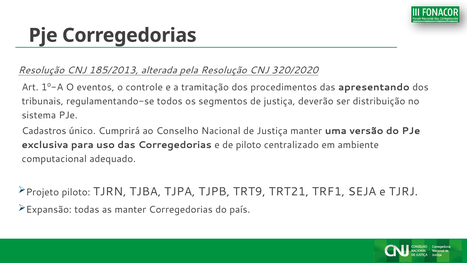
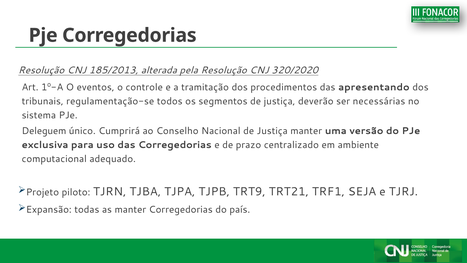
regulamentando-se: regulamentando-se -> regulamentação-se (110, 101)
distribuição: distribuição -> necessárias (379, 101)
Cadastros: Cadastros -> Deleguem (44, 131)
de piloto: piloto -> prazo (248, 145)
